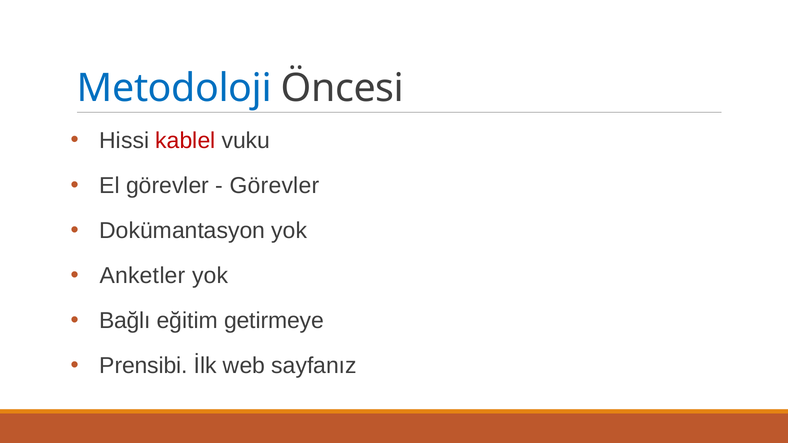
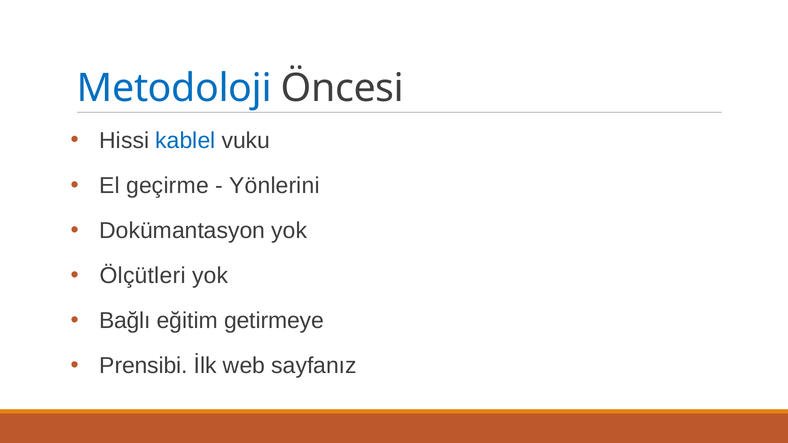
kablel colour: red -> blue (185, 141)
El görevler: görevler -> geçirme (167, 186)
Görevler: Görevler -> Yönlerini (274, 186)
Anketler: Anketler -> Ölçütleri (143, 276)
